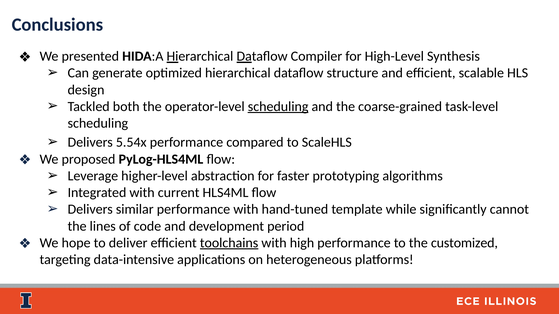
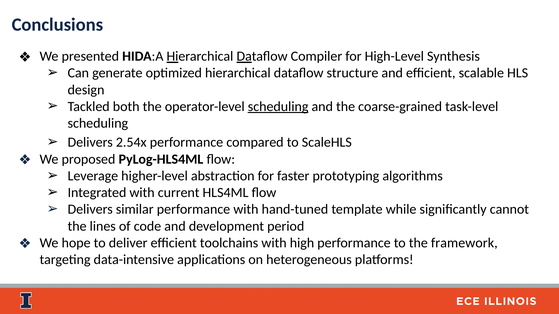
5.54x: 5.54x -> 2.54x (131, 143)
toolchains underline: present -> none (229, 243)
customized: customized -> framework (464, 243)
